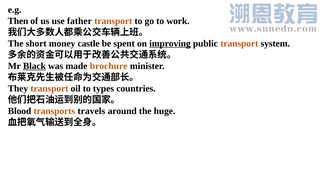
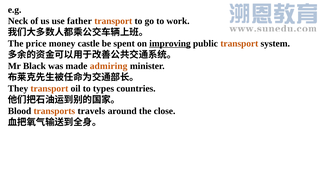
Then: Then -> Neck (18, 21)
short: short -> price (36, 43)
Black underline: present -> none (34, 66)
brochure: brochure -> admiring (109, 66)
huge: huge -> close (165, 111)
